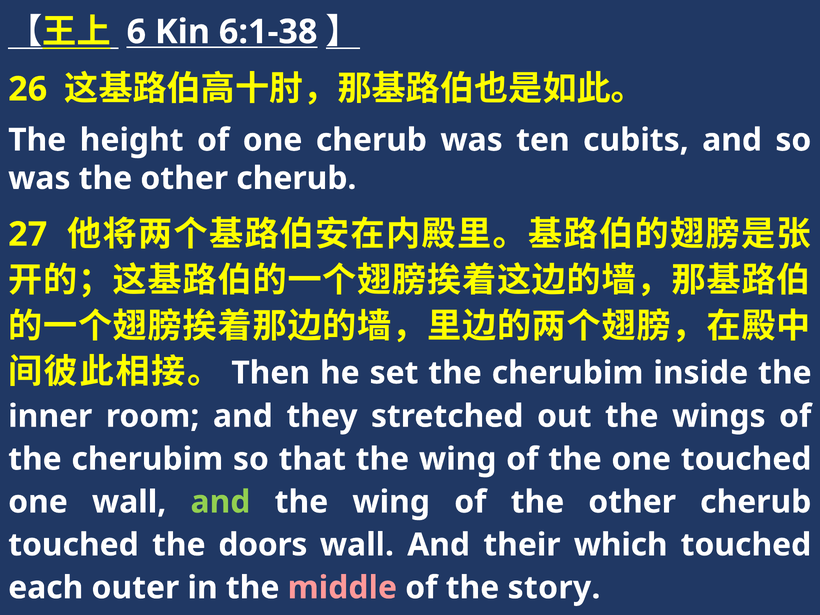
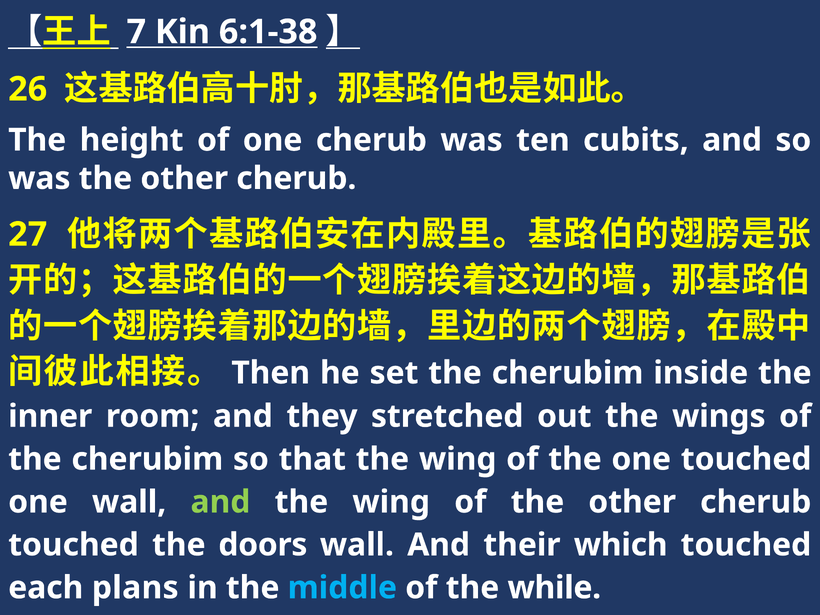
6: 6 -> 7 (136, 32)
outer: outer -> plans (135, 588)
middle colour: pink -> light blue (342, 588)
story: story -> while (554, 588)
